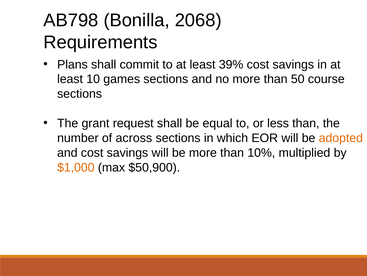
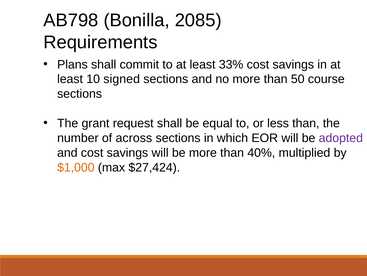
2068: 2068 -> 2085 (198, 20)
39%: 39% -> 33% (231, 64)
games: games -> signed (122, 79)
adopted colour: orange -> purple (341, 138)
10%: 10% -> 40% (261, 152)
$50,900: $50,900 -> $27,424 (154, 167)
